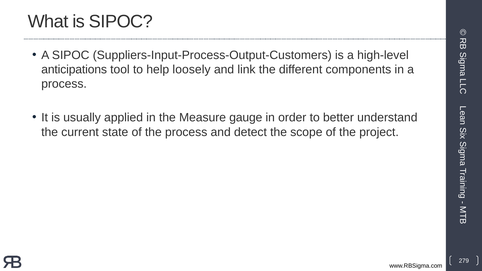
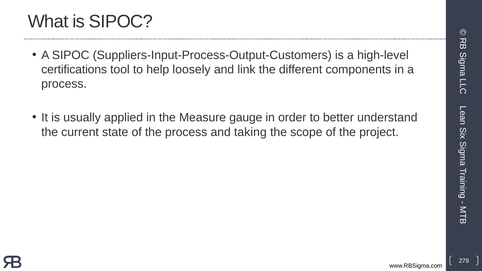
anticipations: anticipations -> certifications (74, 70)
detect: detect -> taking (250, 132)
